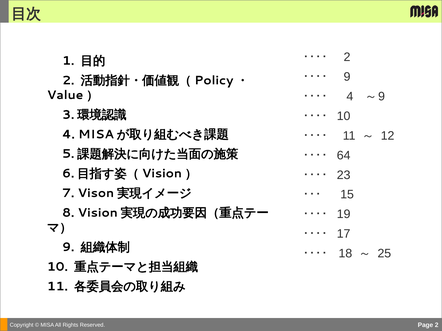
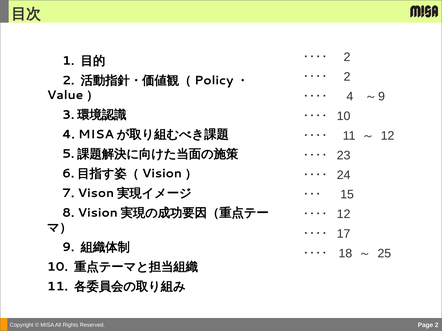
9: 9 -> 2 (347, 77)
64: 64 -> 23 (344, 156)
23: 23 -> 24 (344, 175)
19: 19 -> 12 (344, 215)
